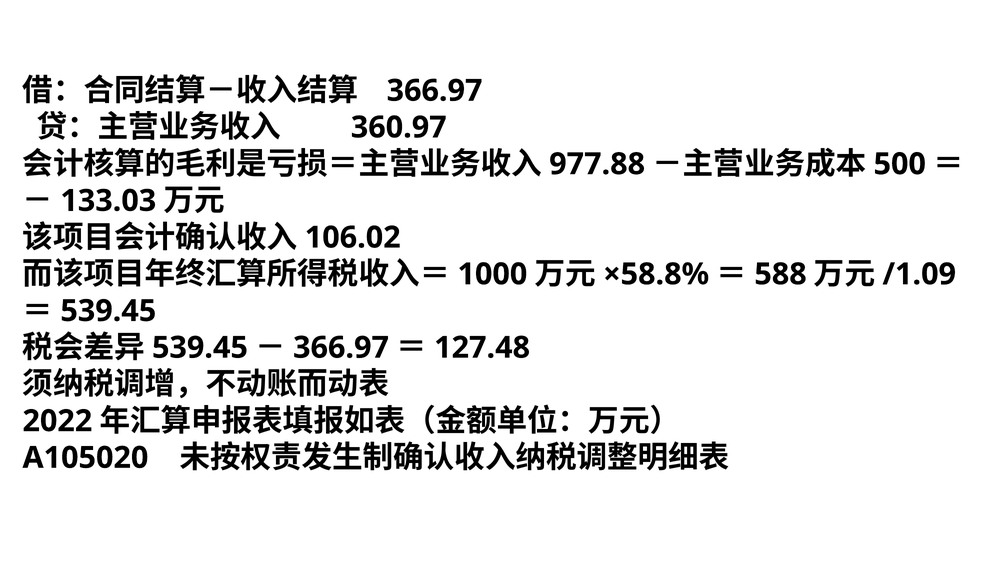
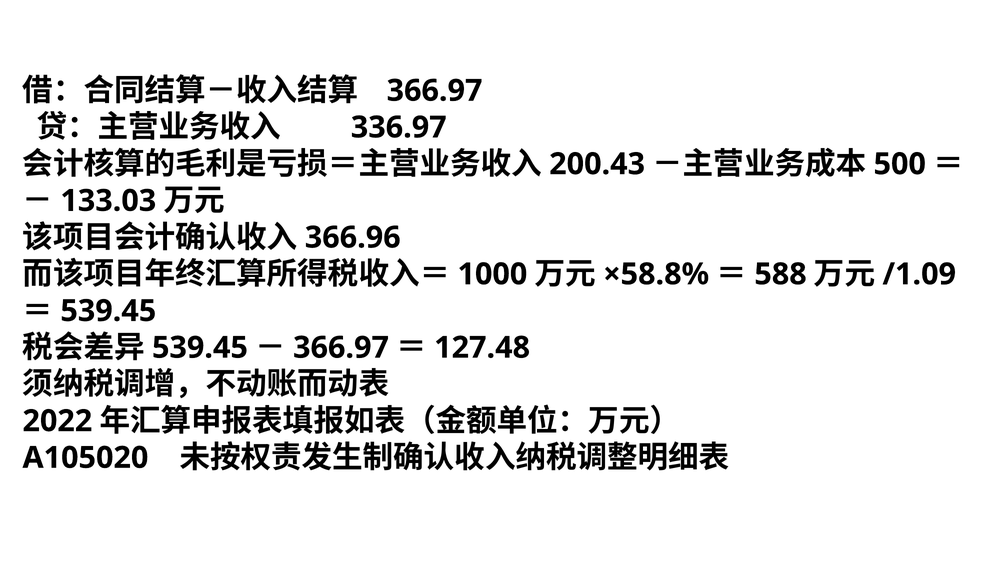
360.97: 360.97 -> 336.97 (399, 127)
977.88: 977.88 -> 200.43 (597, 164)
106.02: 106.02 -> 366.96 (353, 238)
